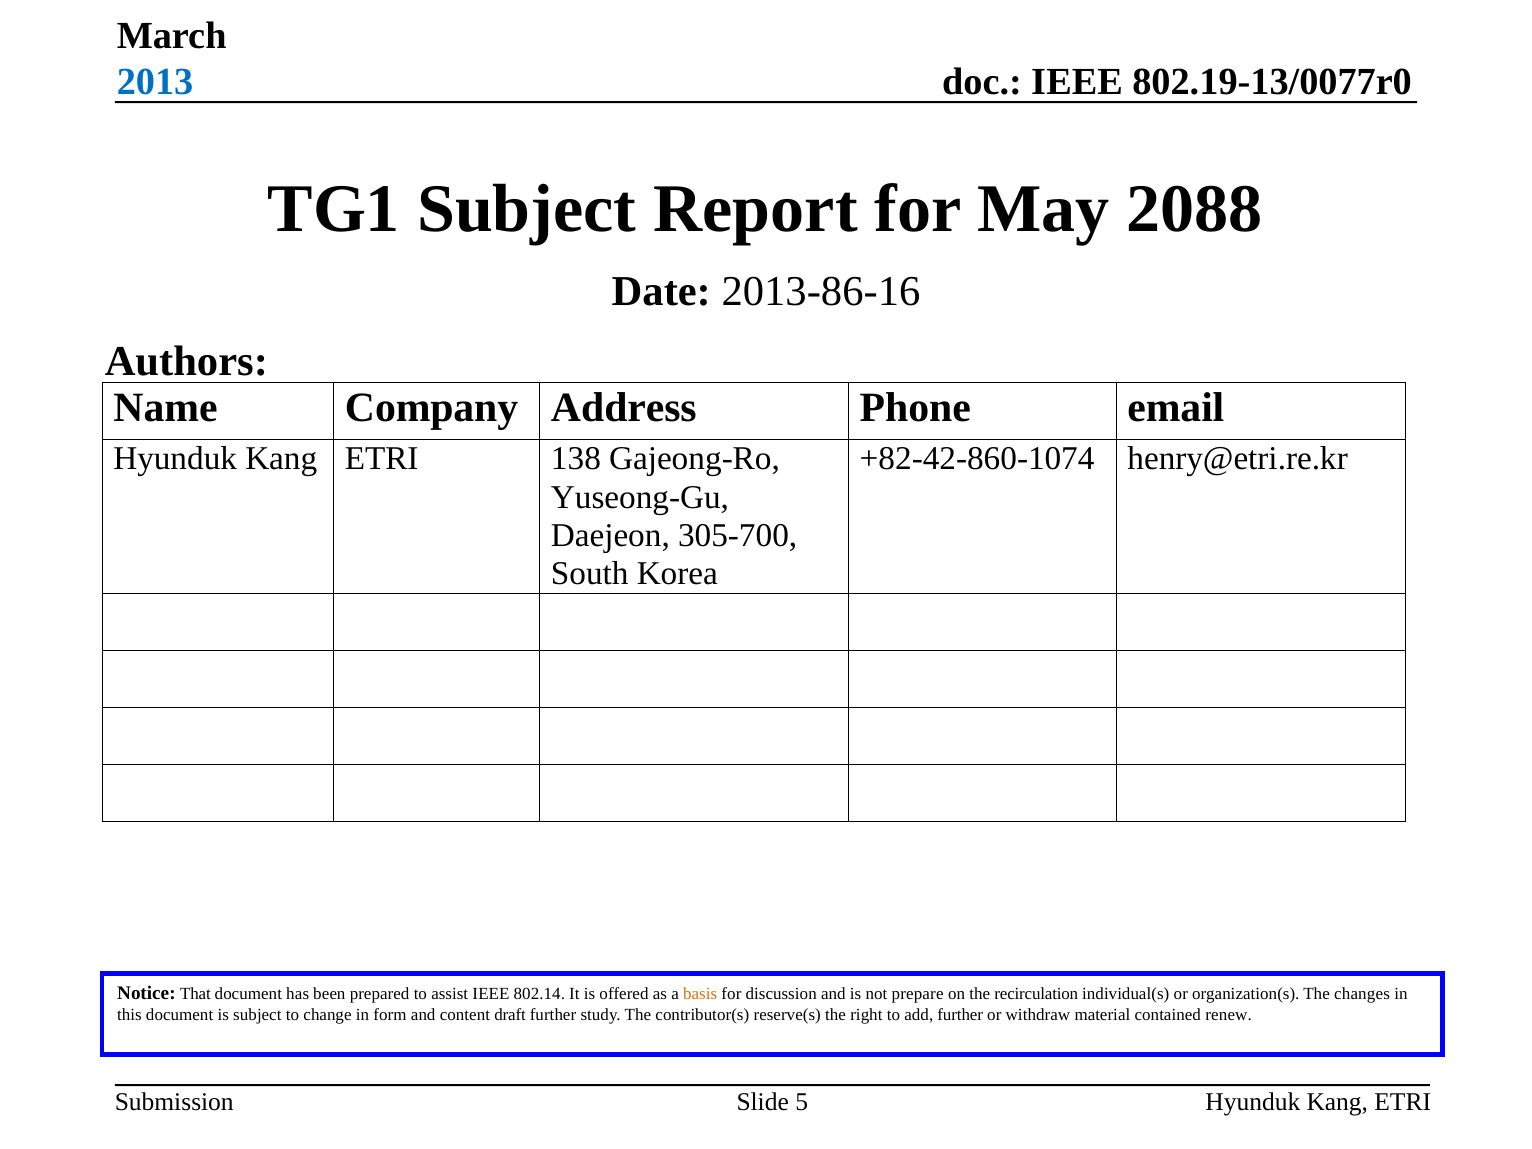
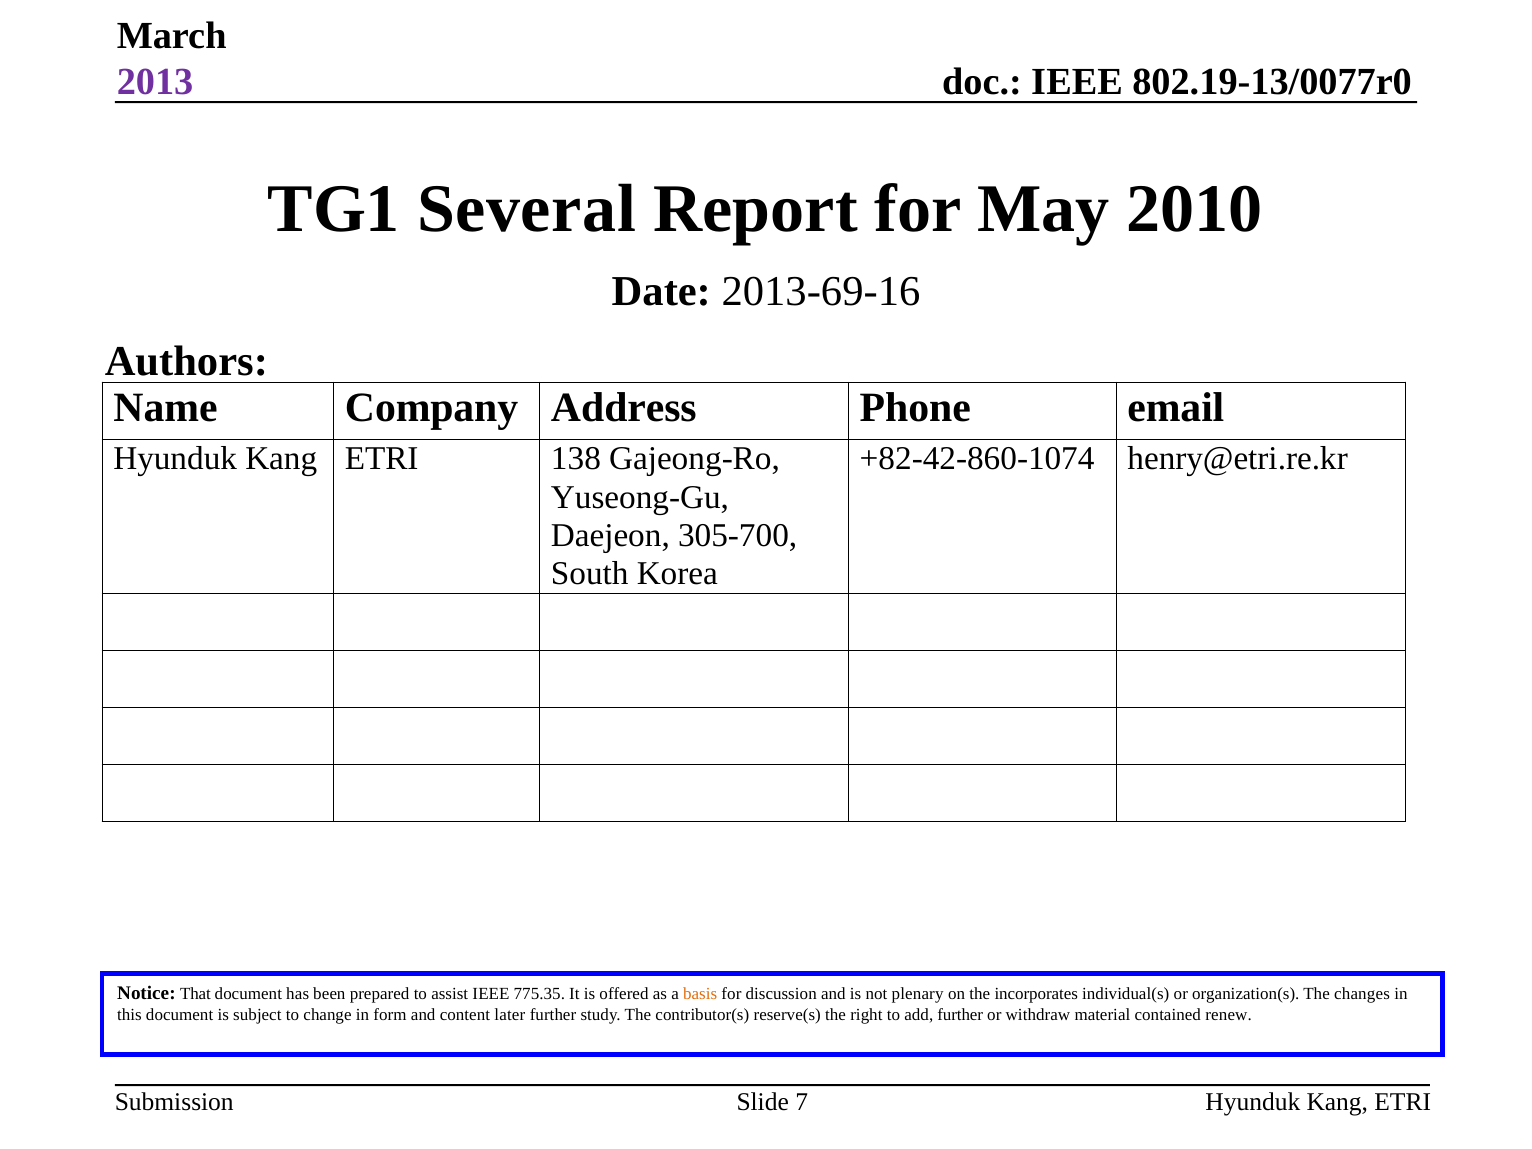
2013 colour: blue -> purple (155, 82)
TG1 Subject: Subject -> Several (527, 209)
2088: 2088 -> 2010 (1195, 209)
2013-86-16: 2013-86-16 -> 2013-69-16 (821, 292)
802.14: 802.14 -> 775.35 (539, 994)
prepare: prepare -> plenary (918, 994)
recirculation: recirculation -> incorporates (1036, 994)
draft: draft -> later (510, 1015)
5: 5 -> 7 (802, 1102)
